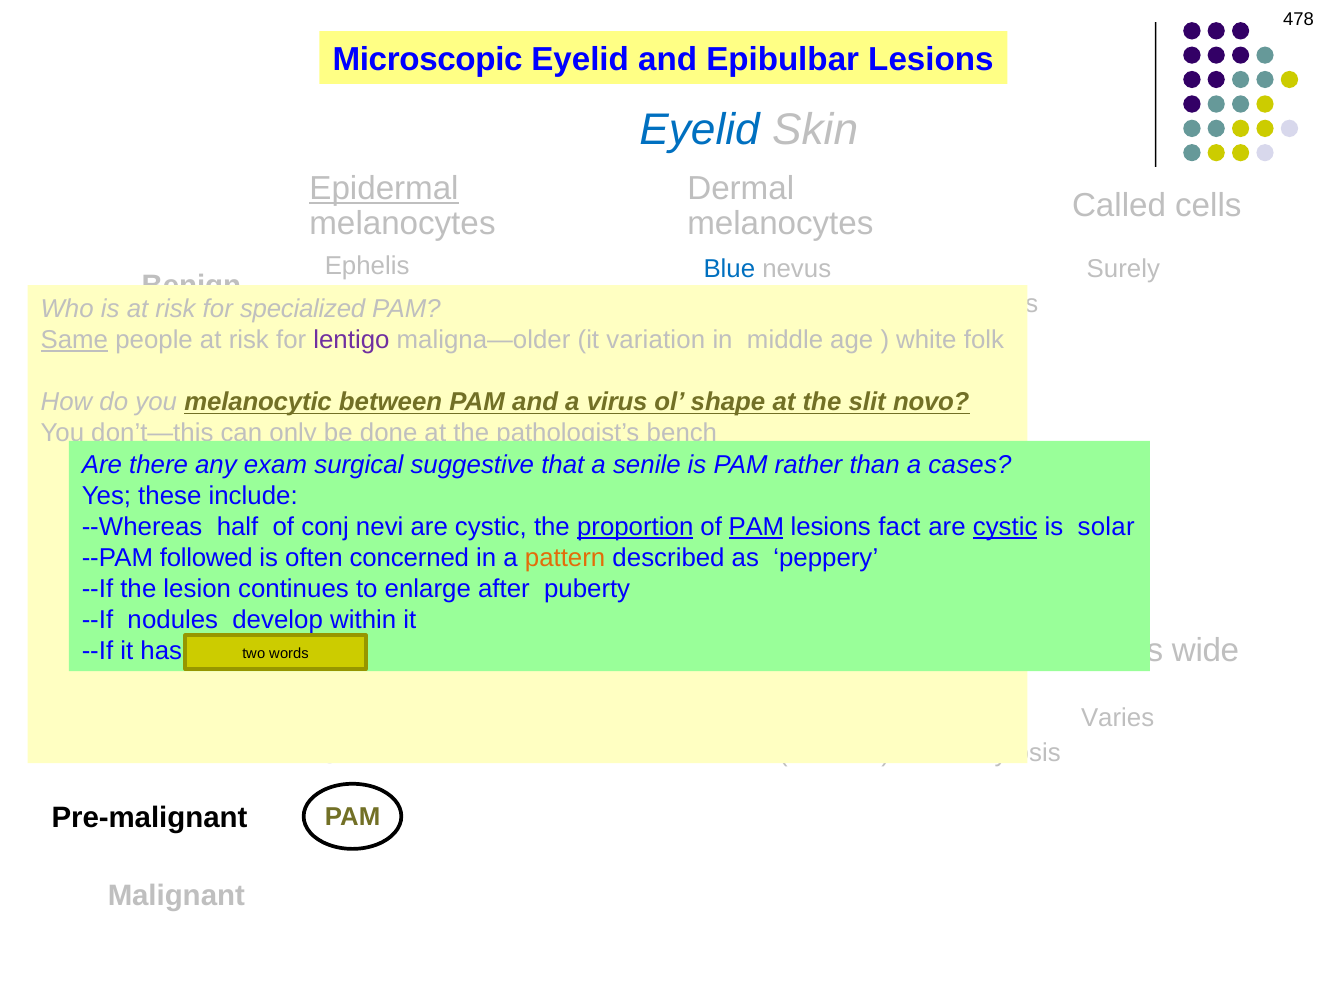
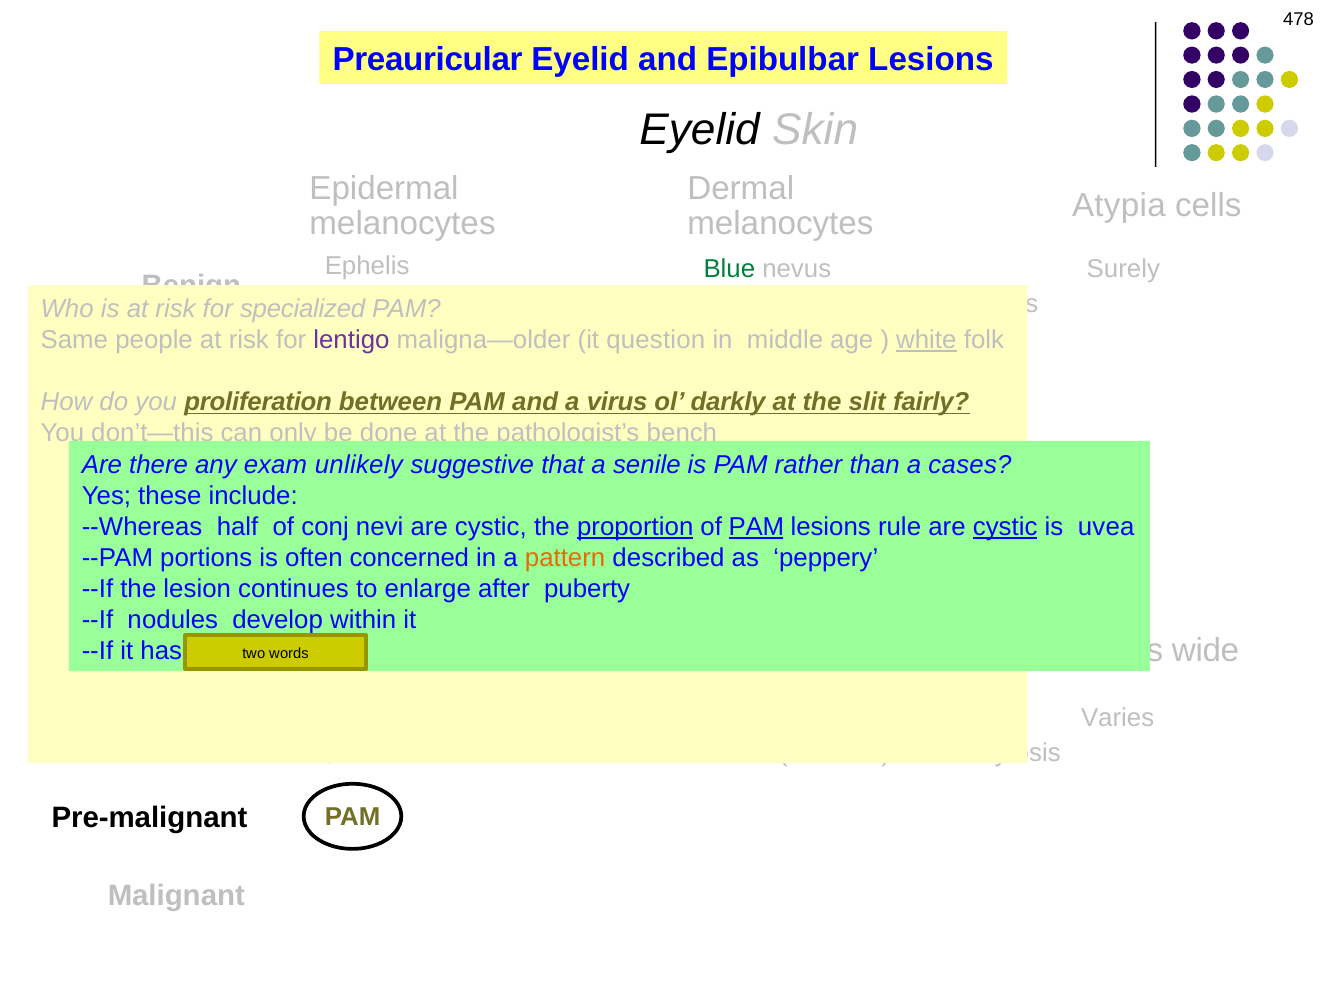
Microscopic: Microscopic -> Preauricular (428, 60)
Eyelid colour: blue -> black (700, 129)
Epidermal underline: present -> none (384, 188)
Called: Called -> Atypia (1119, 206)
Blue colour: blue -> green (729, 269)
Same underline: present -> none (74, 340)
variation: variation -> question (656, 340)
white underline: none -> present (926, 340)
melanocytic: melanocytic -> proliferation (258, 402)
shape: shape -> darkly (728, 402)
novo: novo -> fairly (931, 402)
exam surgical: surgical -> unlikely (359, 464)
fact: fact -> rule (900, 526)
solar: solar -> uvea (1106, 526)
followed: followed -> portions (206, 557)
